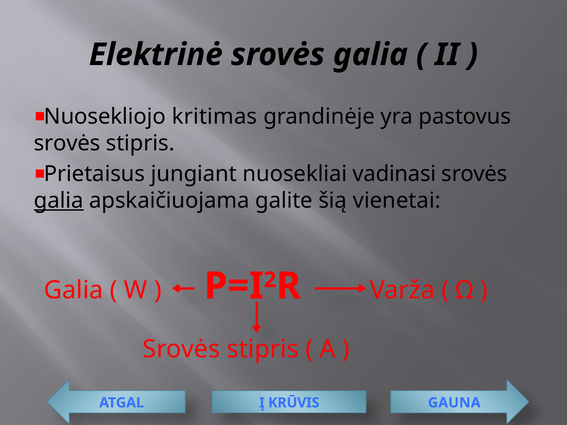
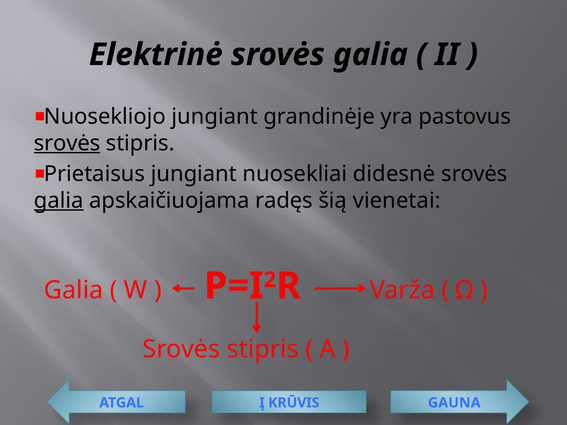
Nuosekliojo kritimas: kritimas -> jungiant (215, 117)
srovės underline: none -> present (67, 143)
vadinasi: vadinasi -> didesnė (394, 174)
galite: galite -> radęs (284, 201)
